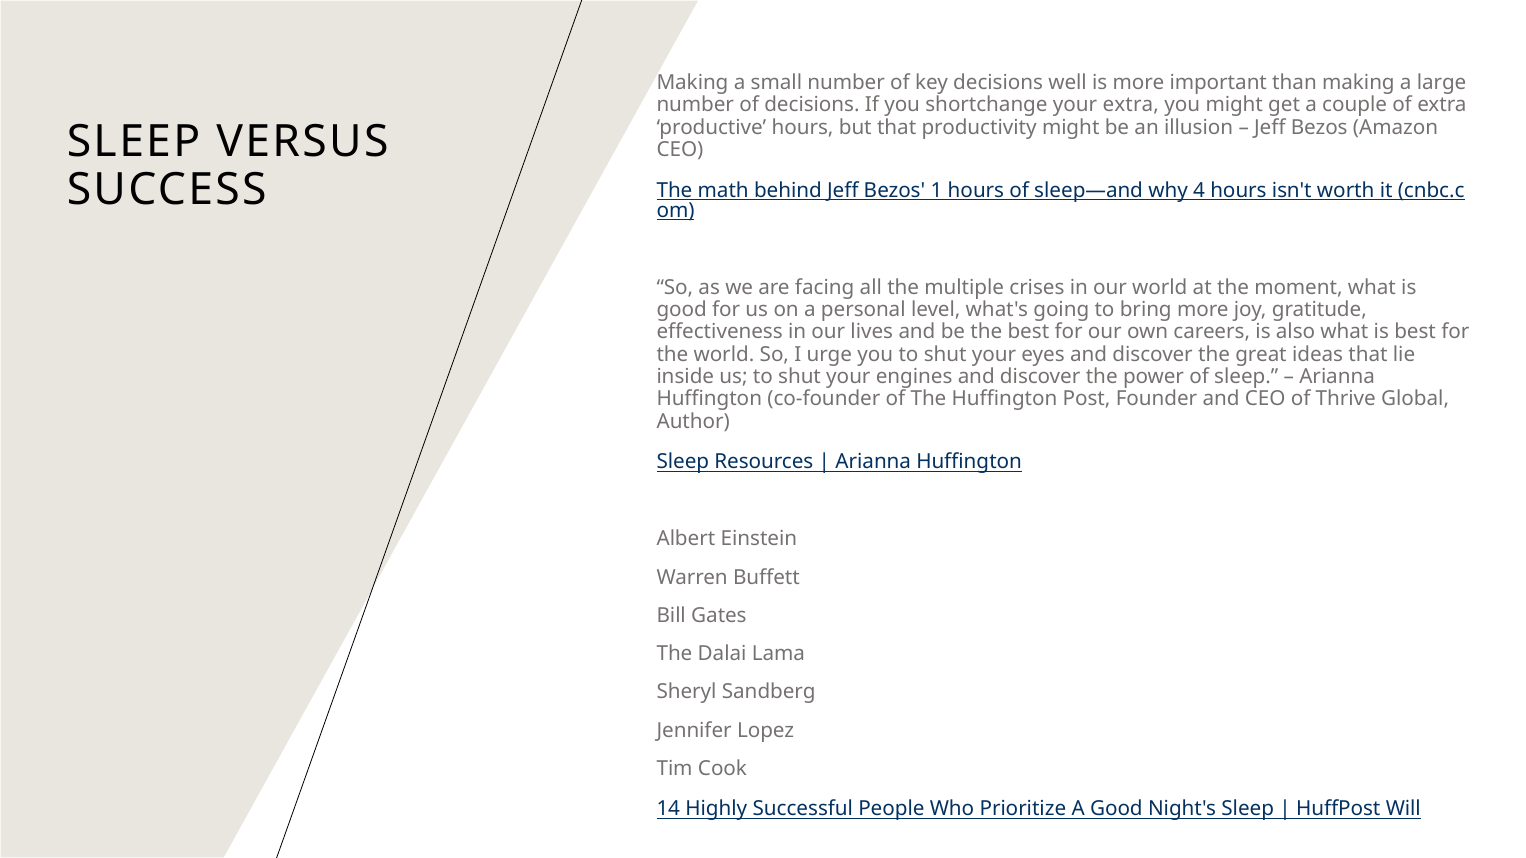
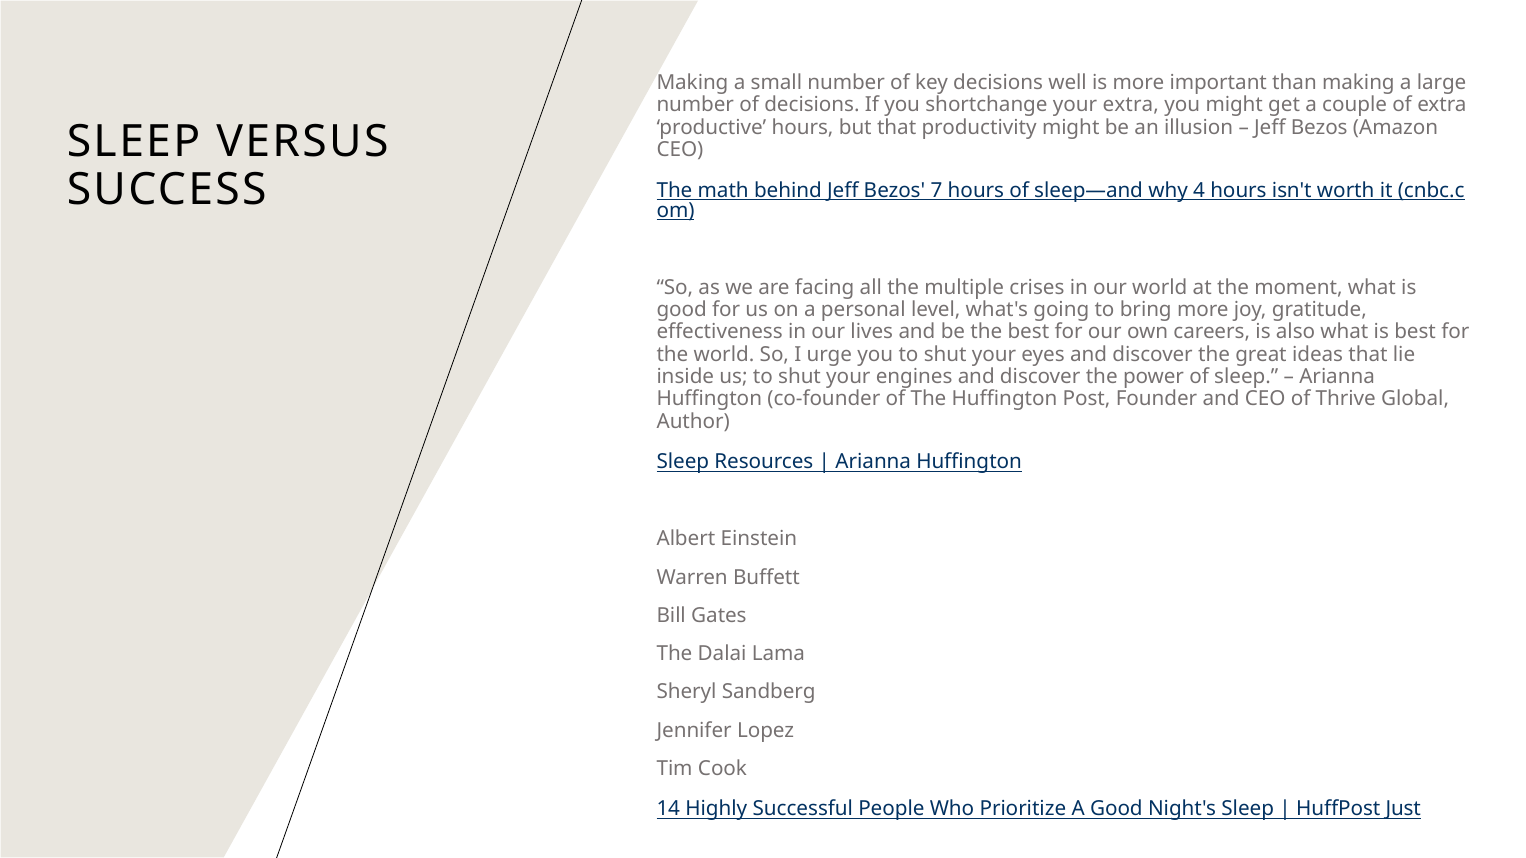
1: 1 -> 7 (937, 190)
Will: Will -> Just (1403, 809)
